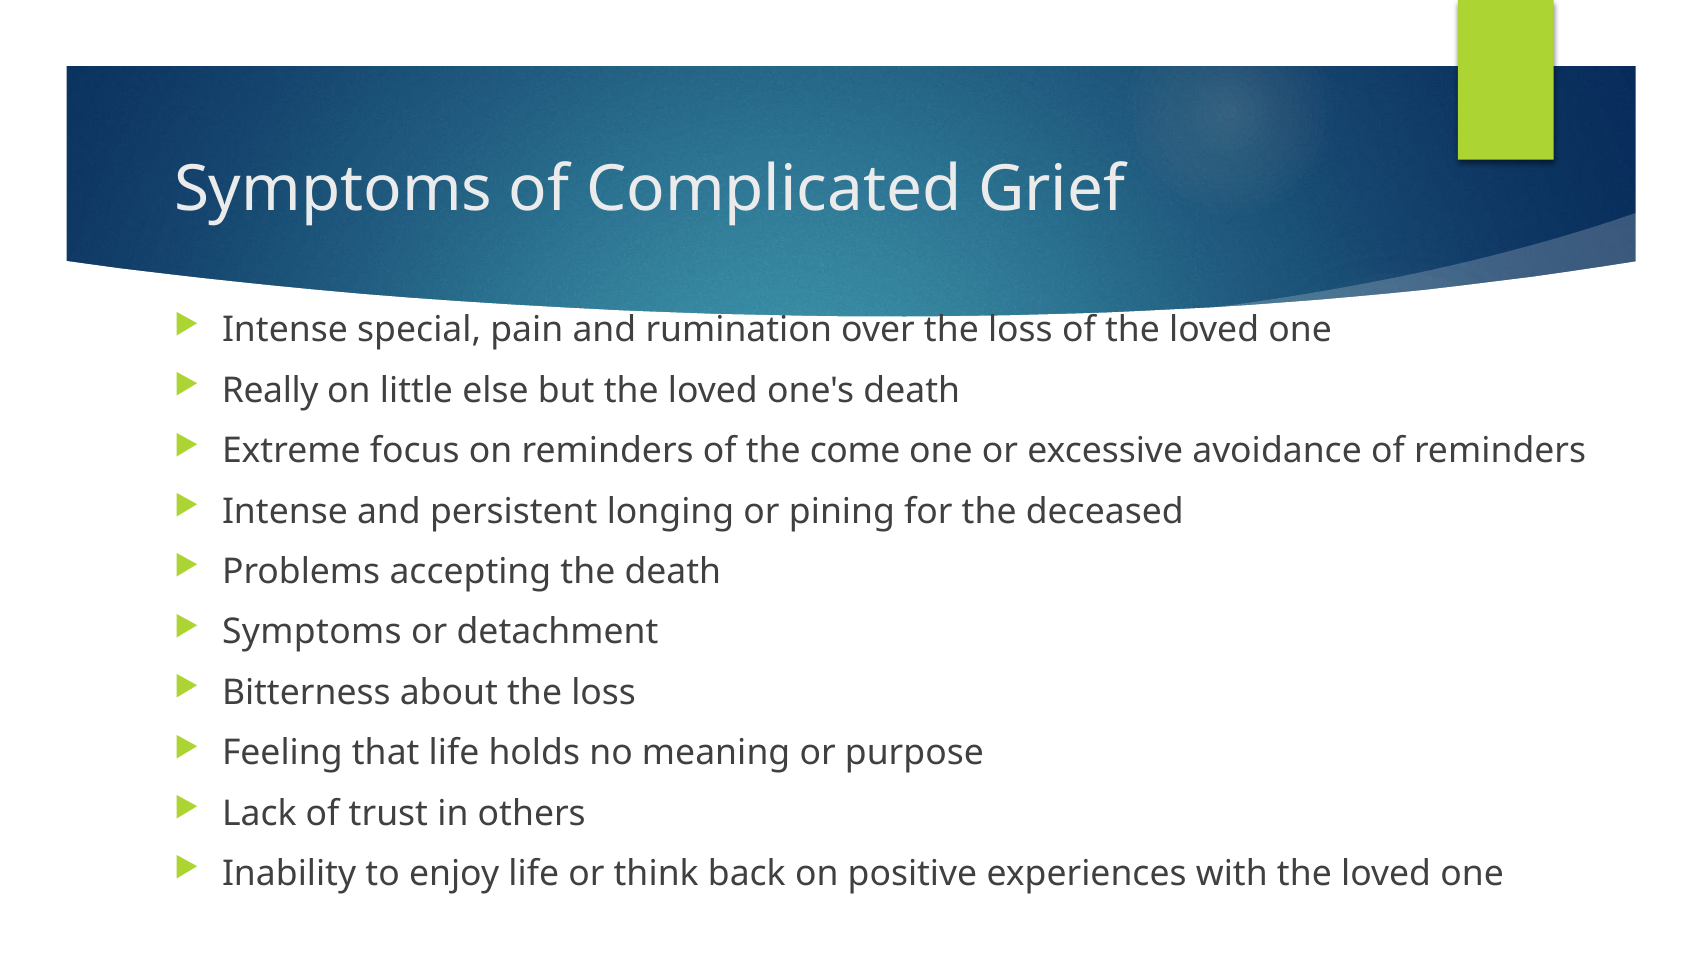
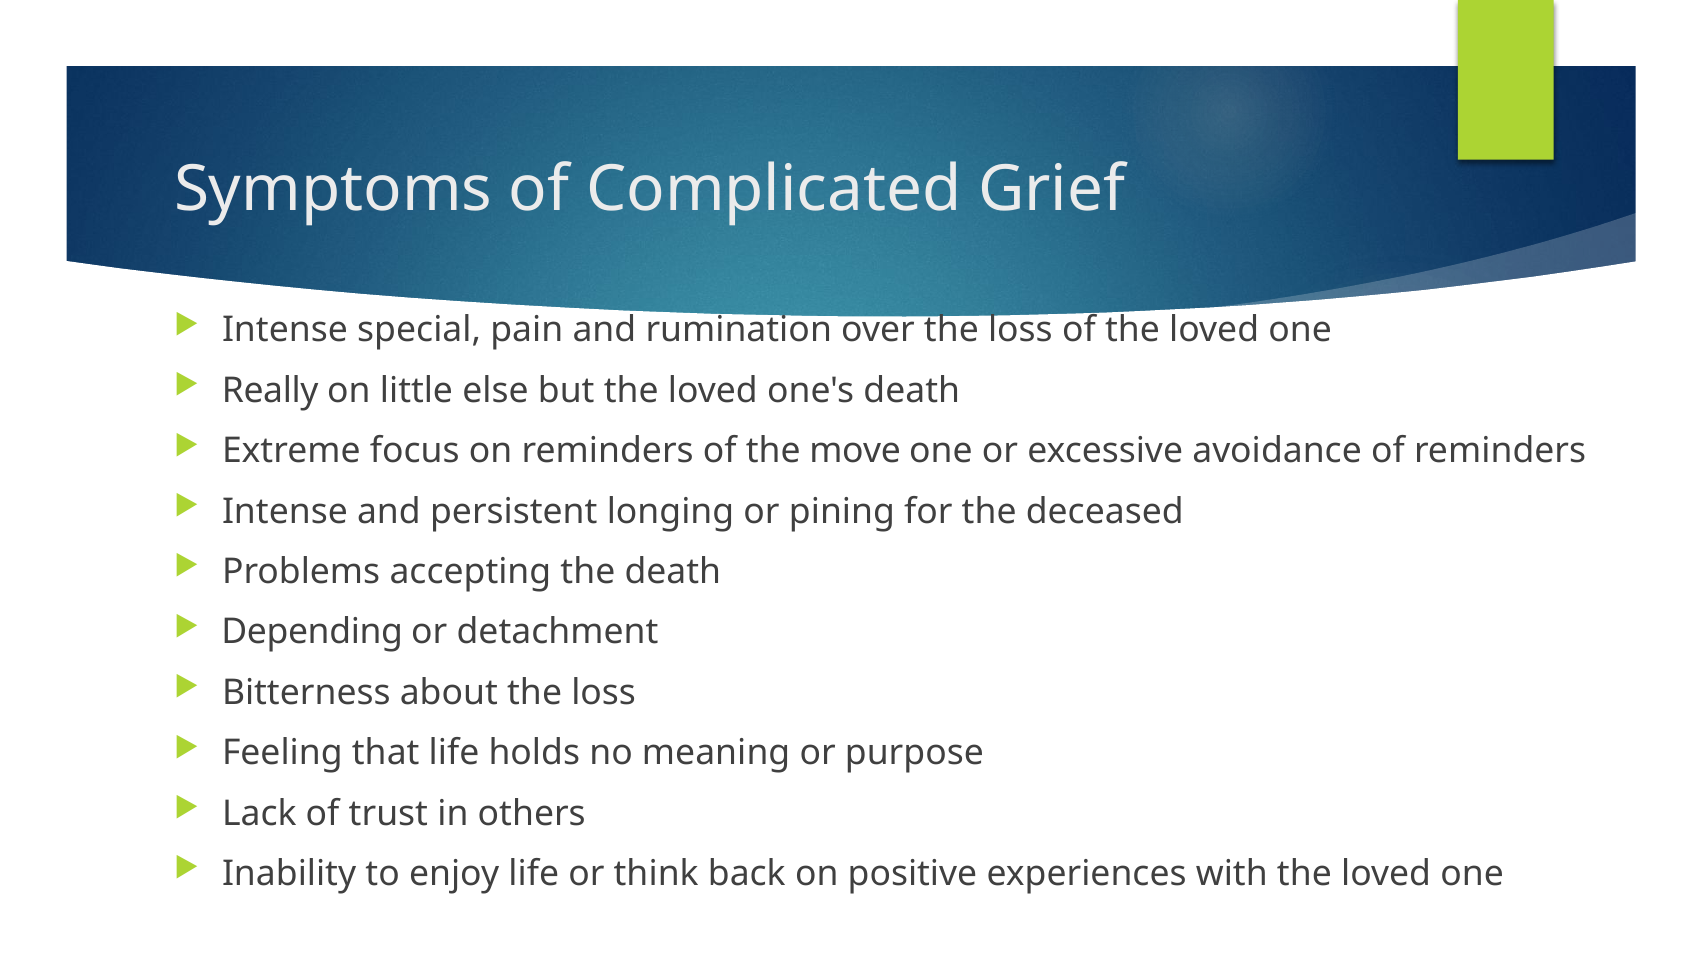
come: come -> move (855, 451)
Symptoms: Symptoms -> Depending (312, 632)
